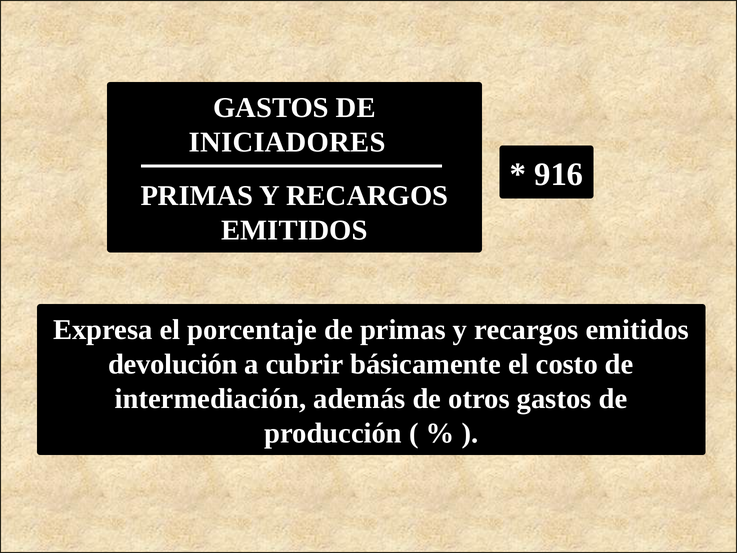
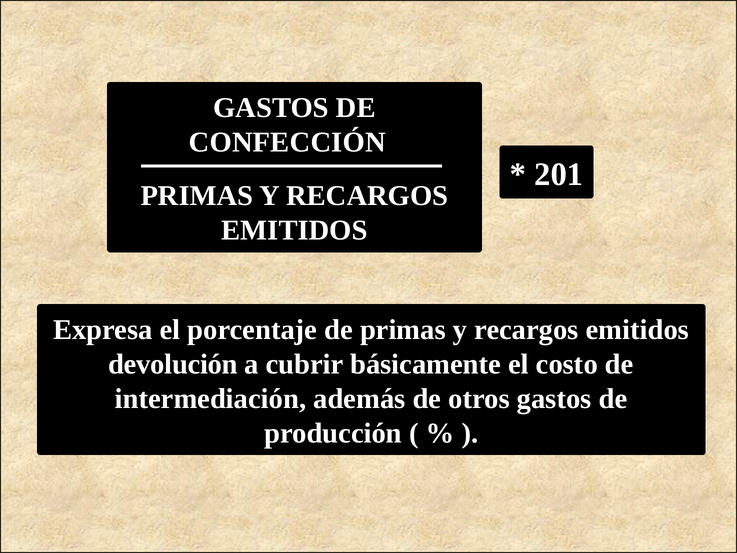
INICIADORES: INICIADORES -> CONFECCIÓN (287, 142)
916: 916 -> 201 (559, 174)
